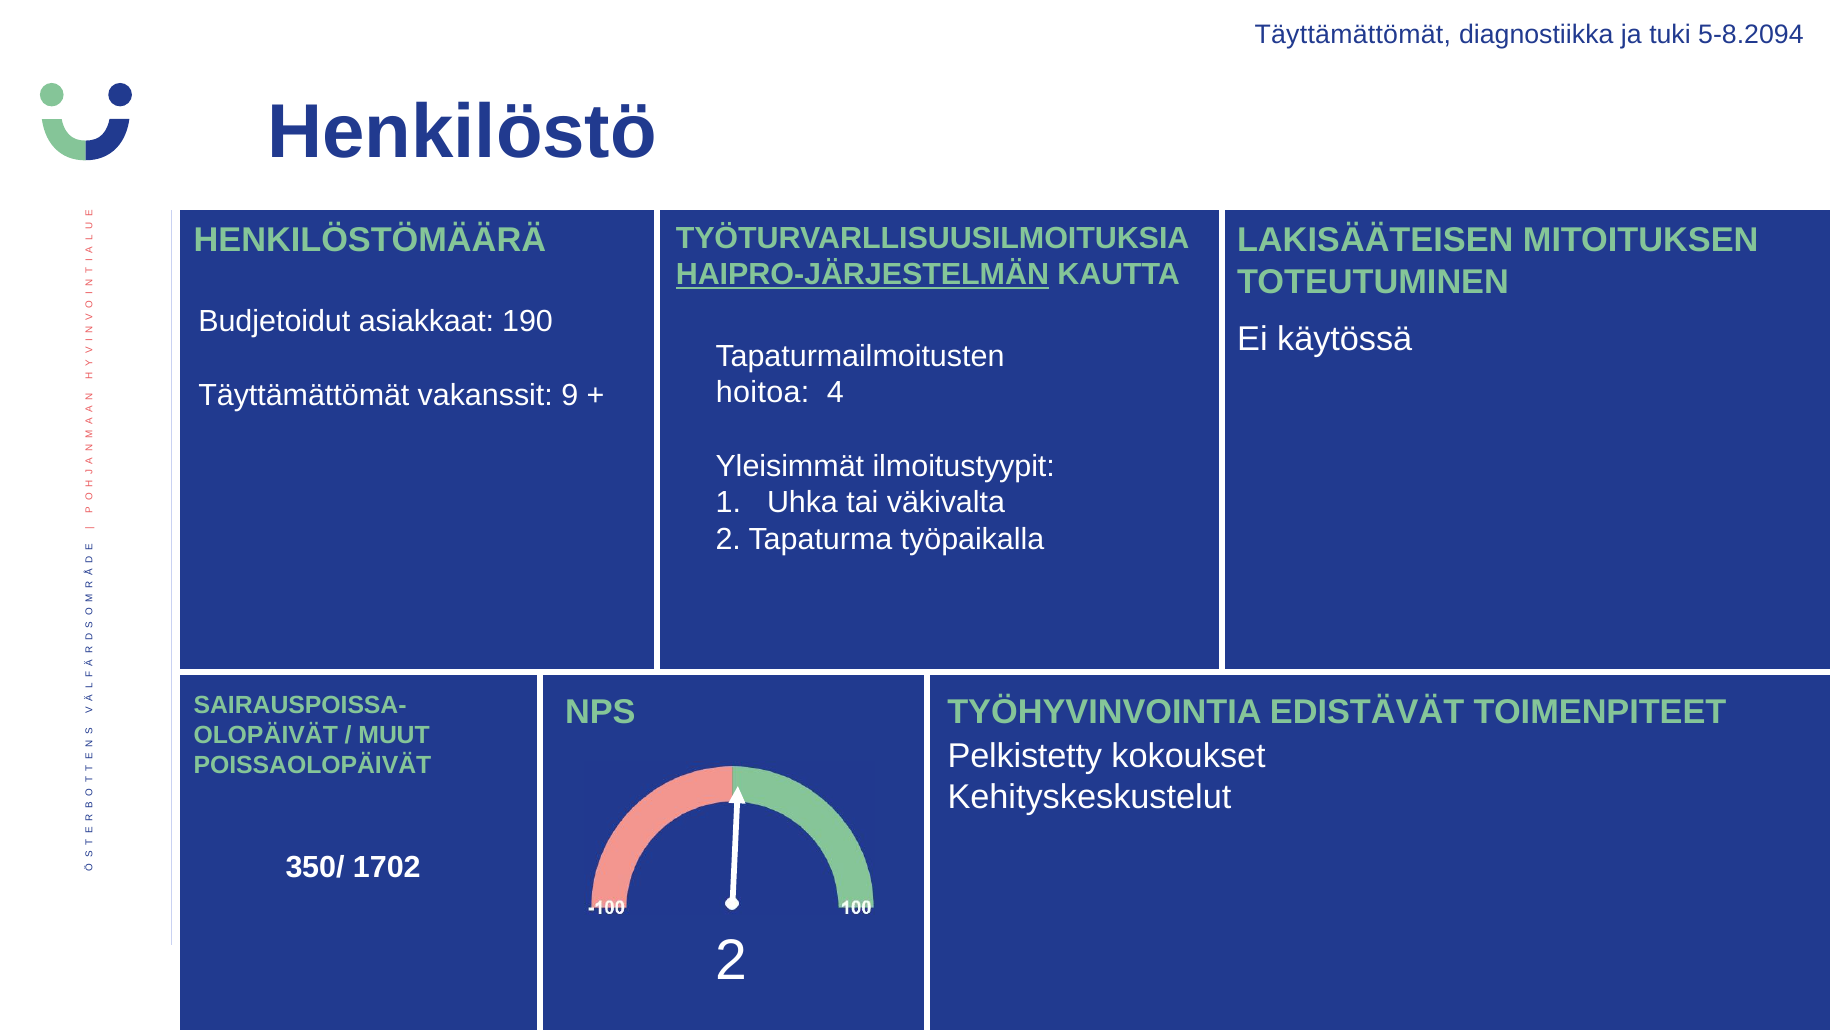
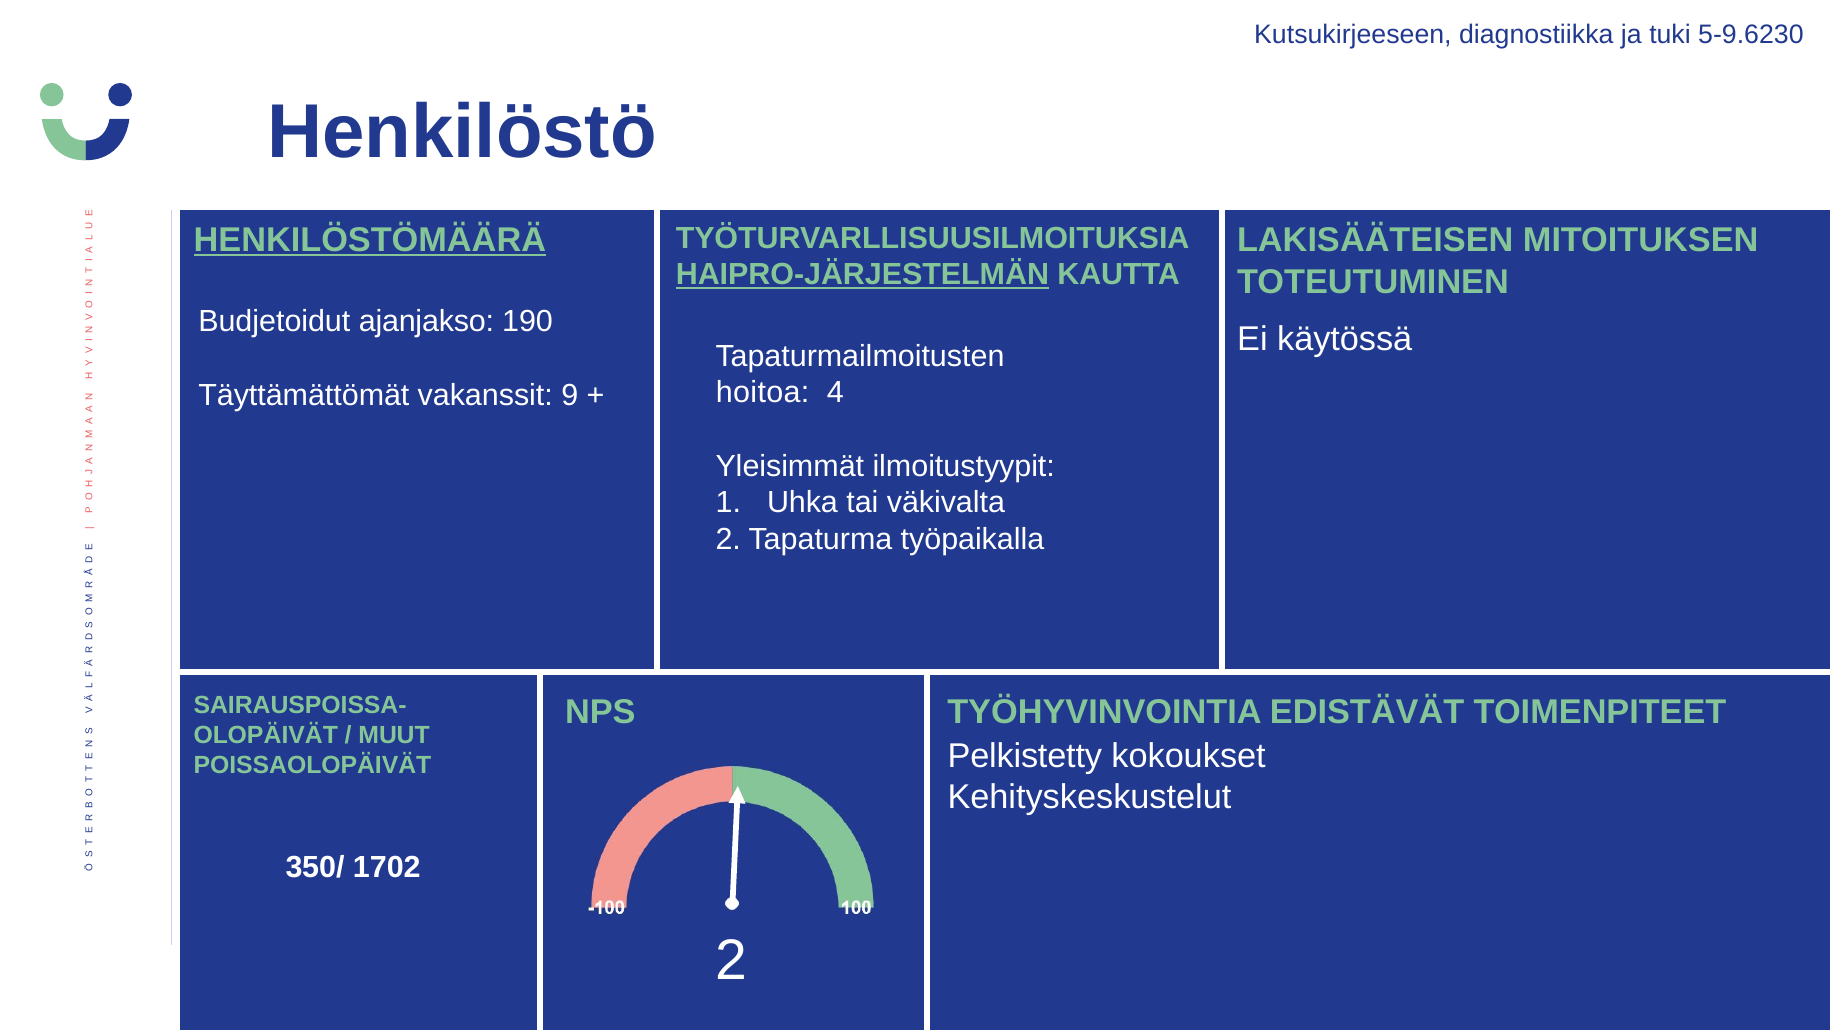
Täyttämättömät: Täyttämättömät -> Kutsukirjeeseen (1353, 35)
5-8.2094: 5-8.2094 -> 5-9.6230 (1751, 35)
HENKILÖSTÖMÄÄRÄ underline: none -> present (370, 240)
asiakkaat: asiakkaat -> ajanjakso (426, 322)
